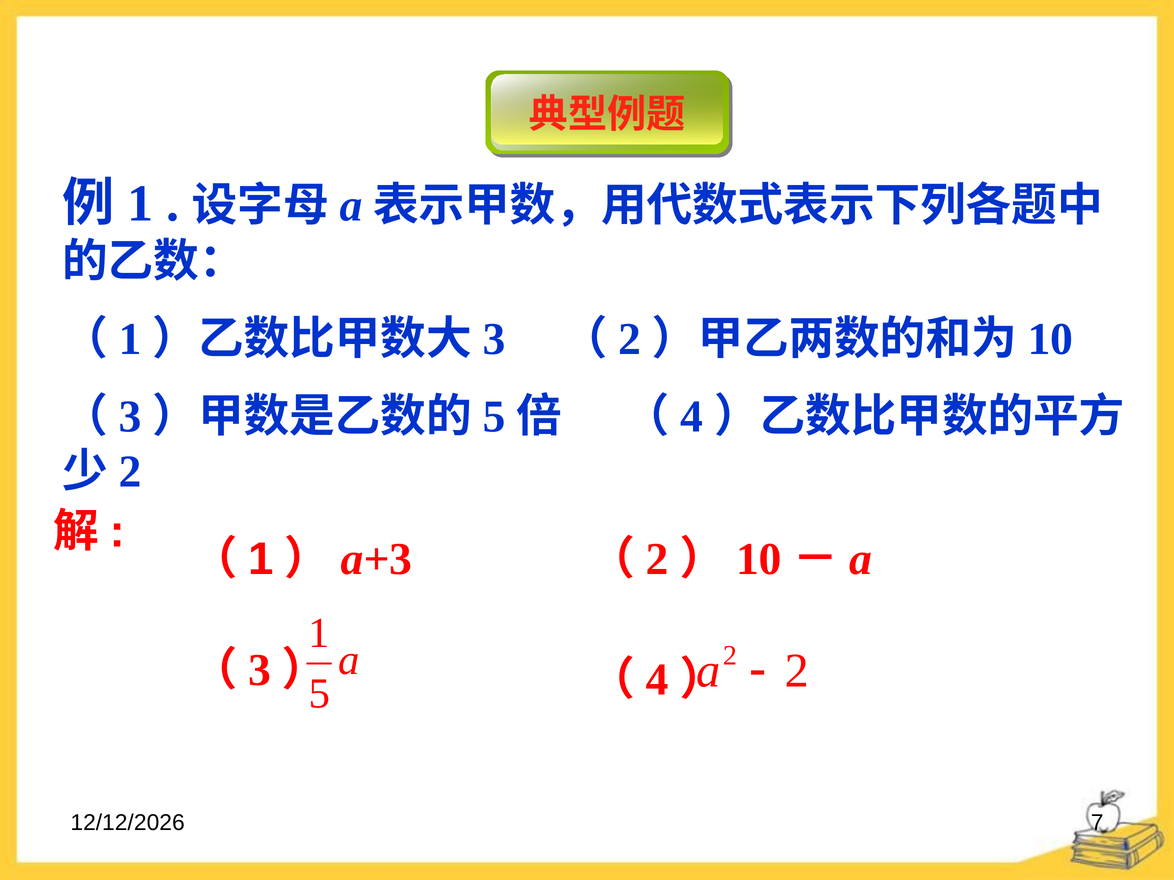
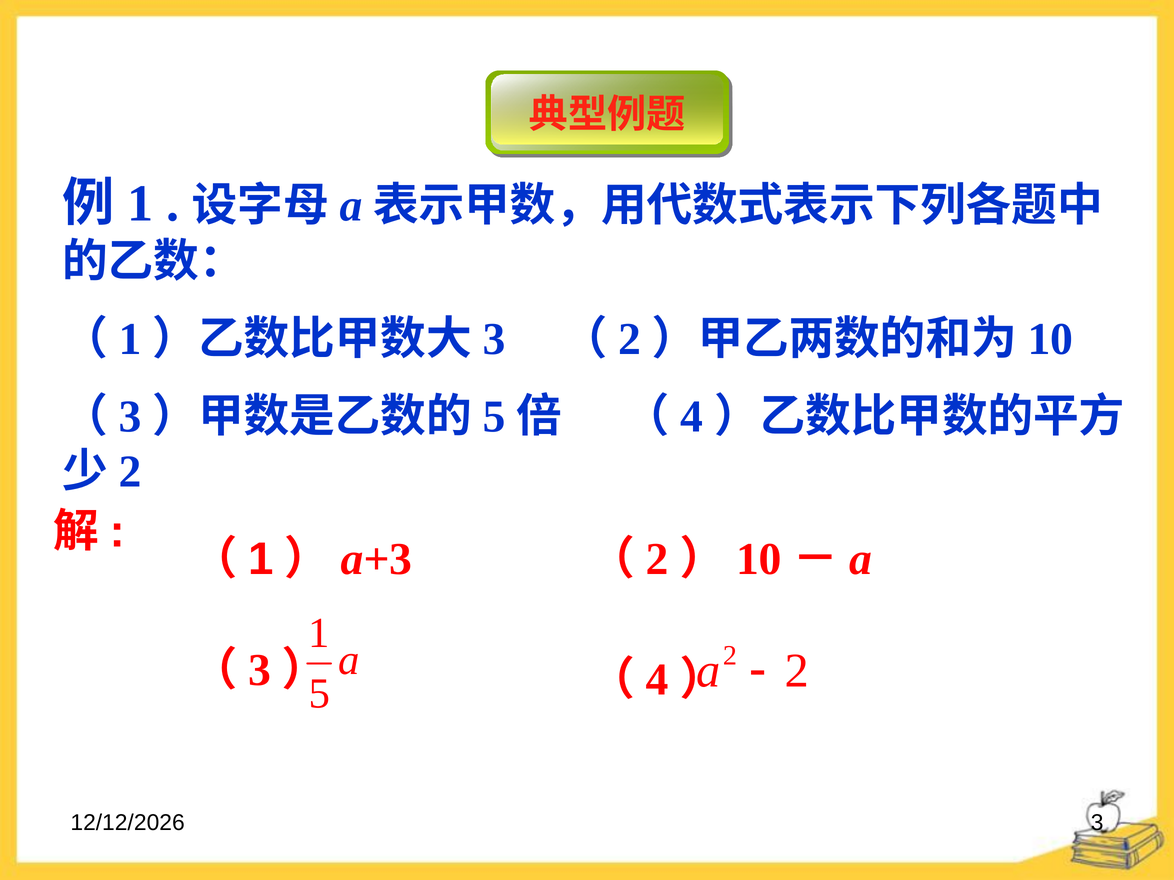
7: 7 -> 3 (1097, 823)
